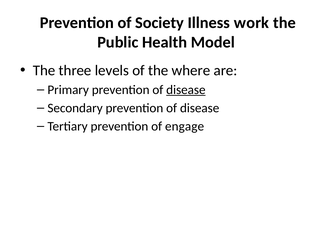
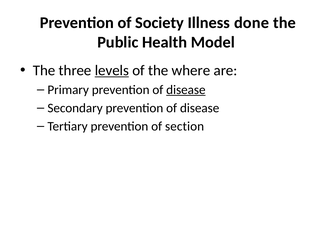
work: work -> done (252, 23)
levels underline: none -> present (112, 70)
engage: engage -> section (185, 126)
